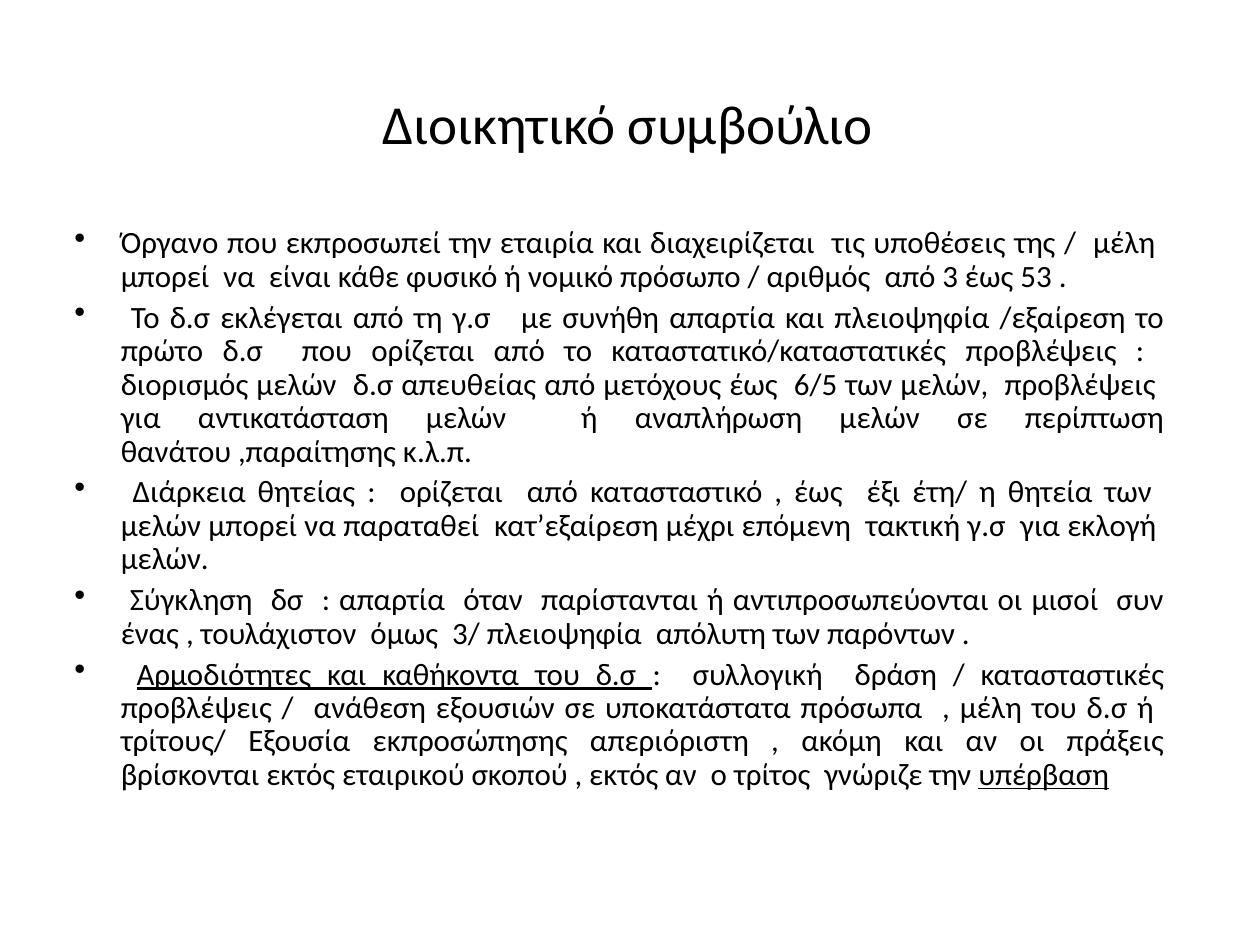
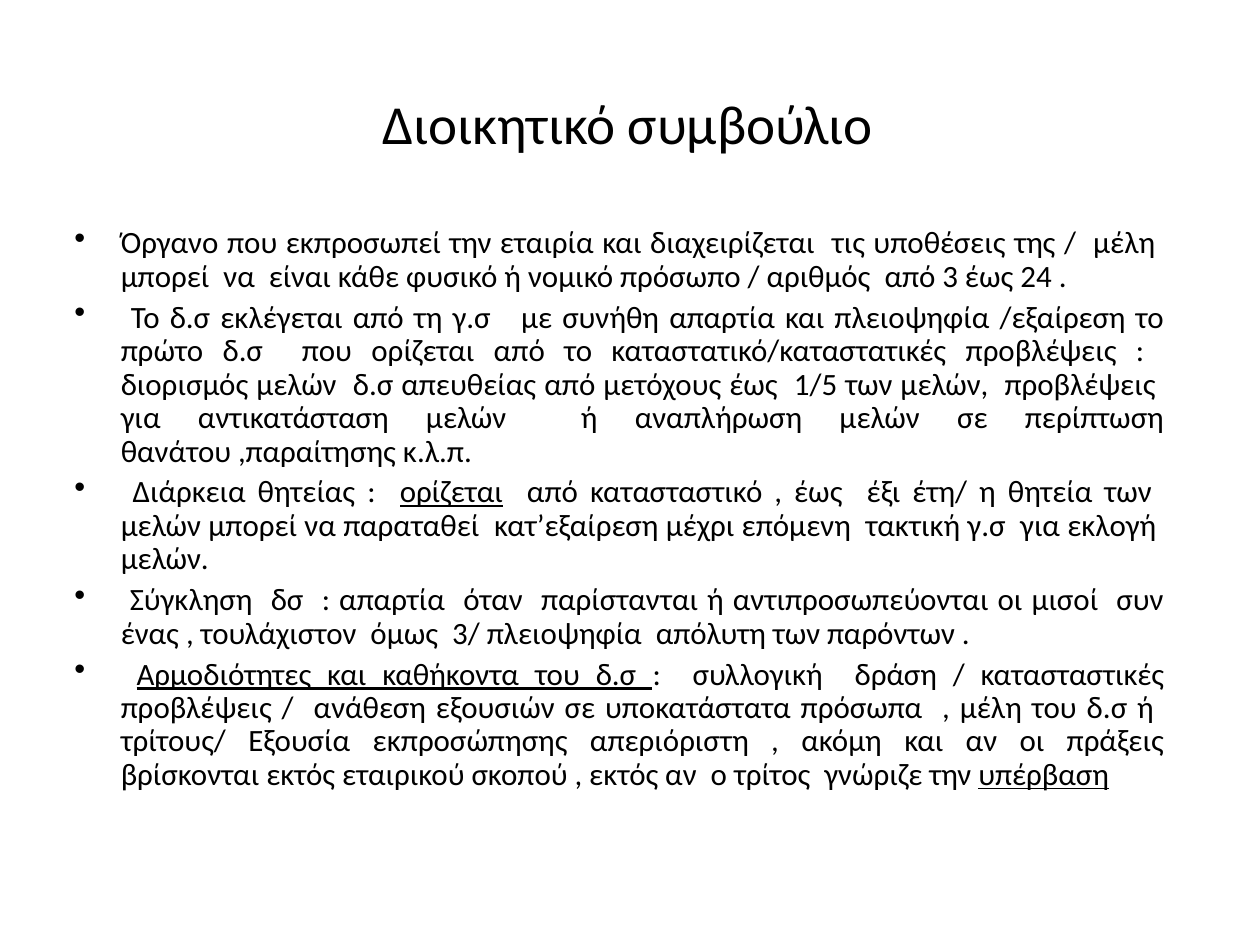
53: 53 -> 24 (1036, 277)
6/5: 6/5 -> 1/5 (816, 385)
ορίζεται underline: none -> present (451, 493)
